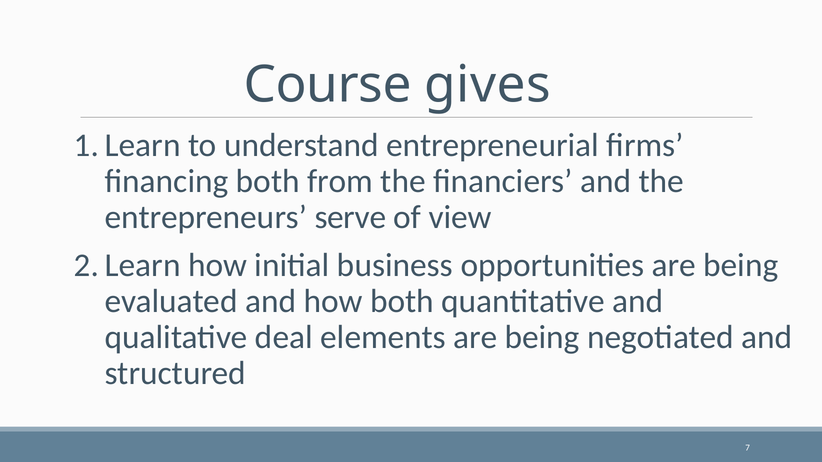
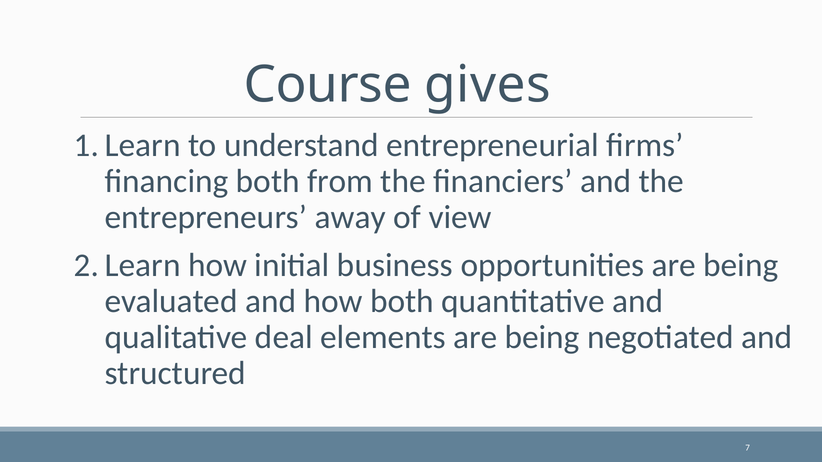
serve: serve -> away (350, 217)
